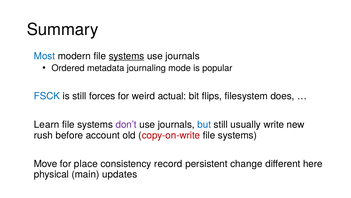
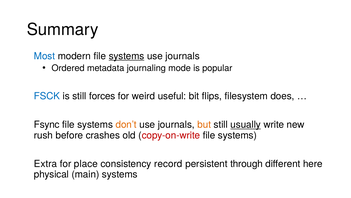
actual: actual -> useful (172, 96)
Learn: Learn -> Fsync (47, 124)
don’t colour: purple -> orange (126, 124)
but colour: blue -> orange (204, 124)
usually underline: none -> present (246, 124)
account: account -> crashes (103, 135)
Move: Move -> Extra (46, 163)
change: change -> through (247, 163)
main updates: updates -> systems (120, 174)
